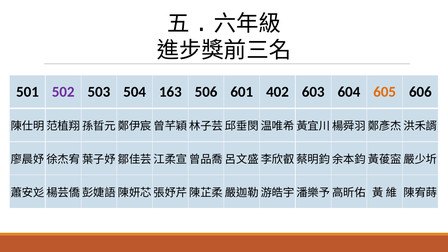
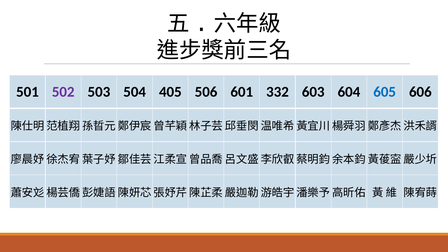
163: 163 -> 405 (170, 92)
402: 402 -> 332 (277, 92)
605 colour: orange -> blue (385, 92)
